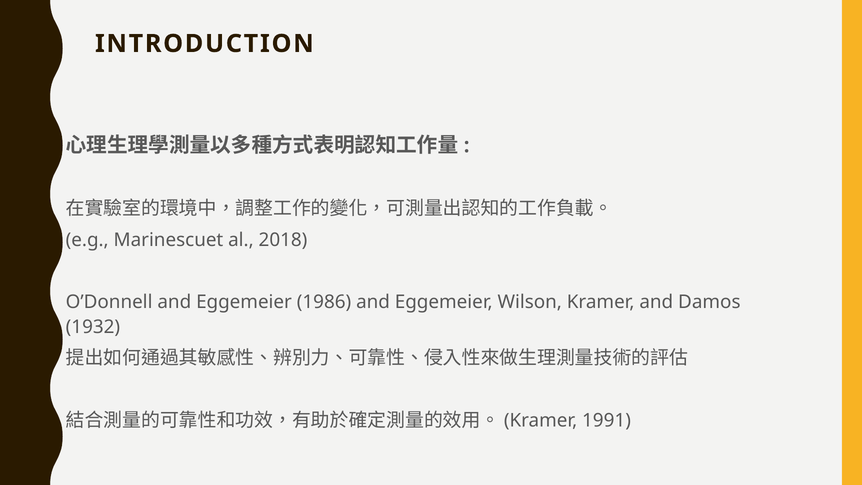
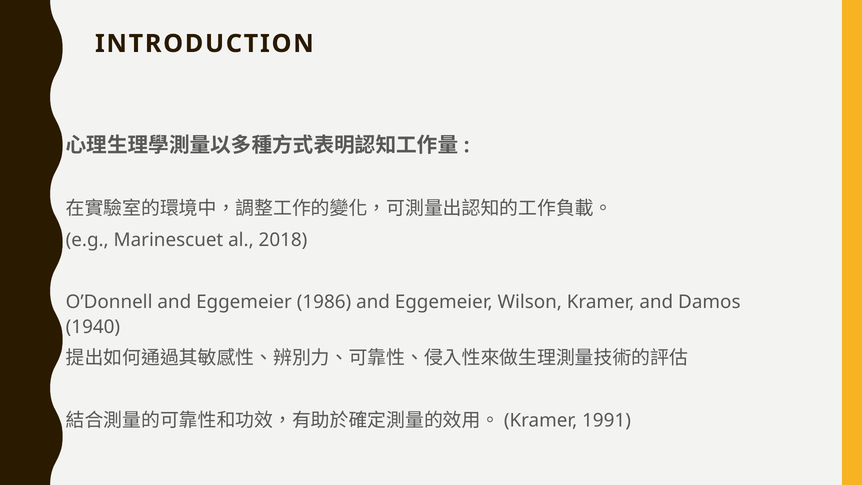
1932: 1932 -> 1940 (93, 327)
